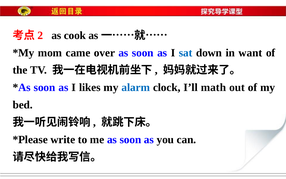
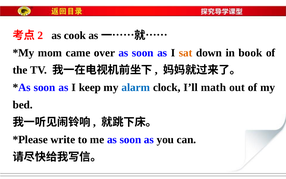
sat colour: blue -> orange (186, 53)
want: want -> book (250, 53)
likes: likes -> keep (90, 87)
